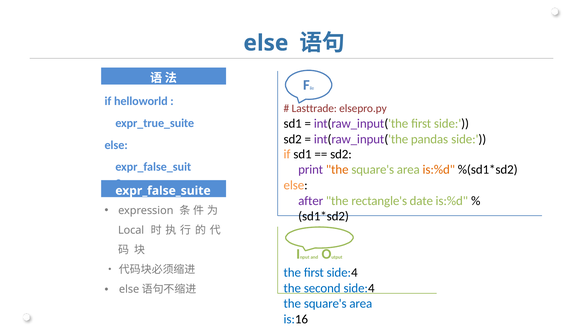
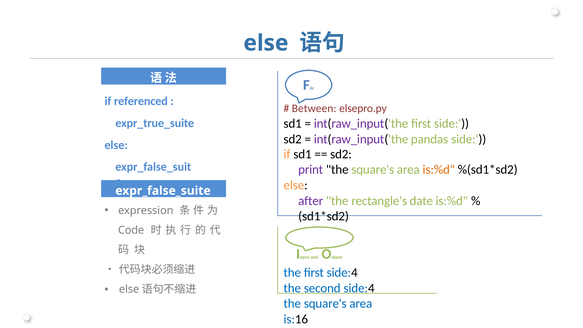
helloworld: helloworld -> referenced (141, 101)
Lasttrade: Lasttrade -> Between (314, 108)
the colour: orange -> black (337, 170)
Local: Local -> Code (131, 230)
